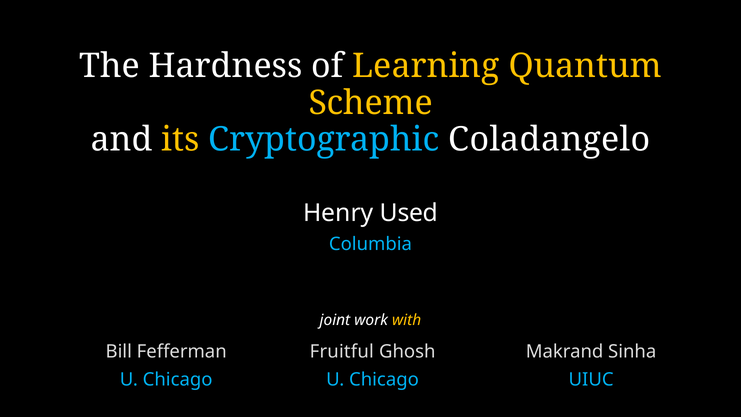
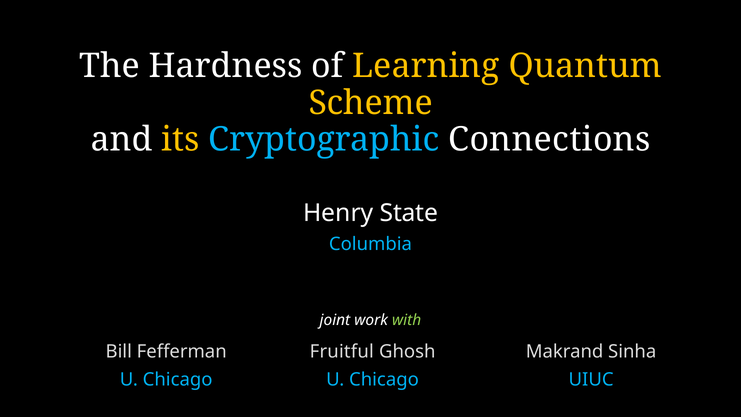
Coladangelo: Coladangelo -> Connections (549, 139)
Used: Used -> State (409, 213)
with colour: yellow -> light green (407, 320)
